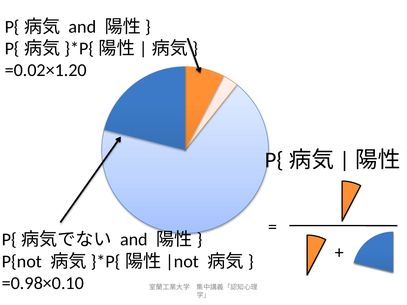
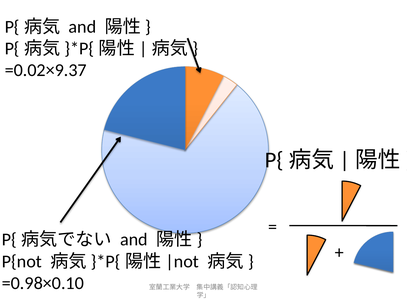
=0.02×1.20: =0.02×1.20 -> =0.02×9.37 (46, 70)
